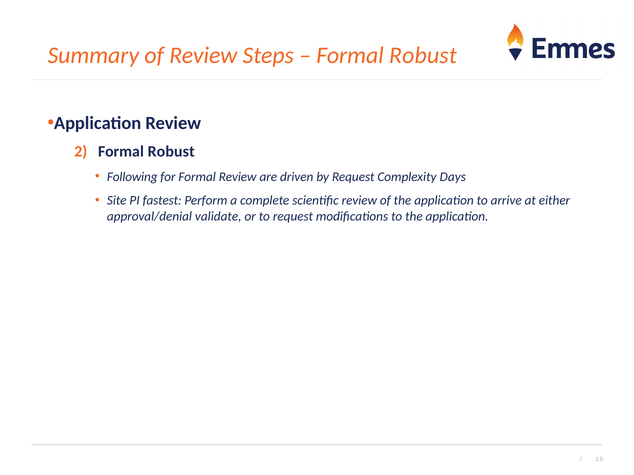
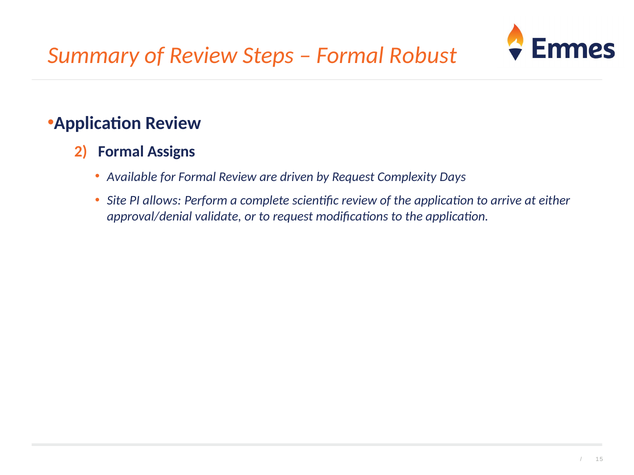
Robust: Robust -> Assigns (171, 152)
Following: Following -> Available (132, 177)
fastest: fastest -> allows (162, 201)
